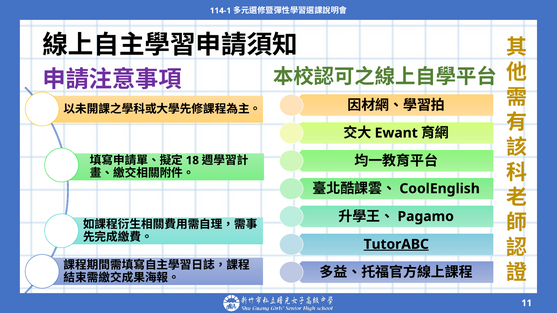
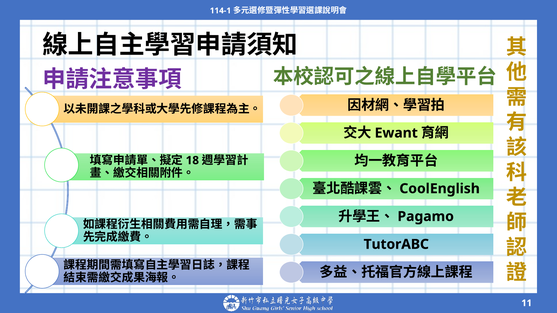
TutorABC underline: present -> none (396, 245)
